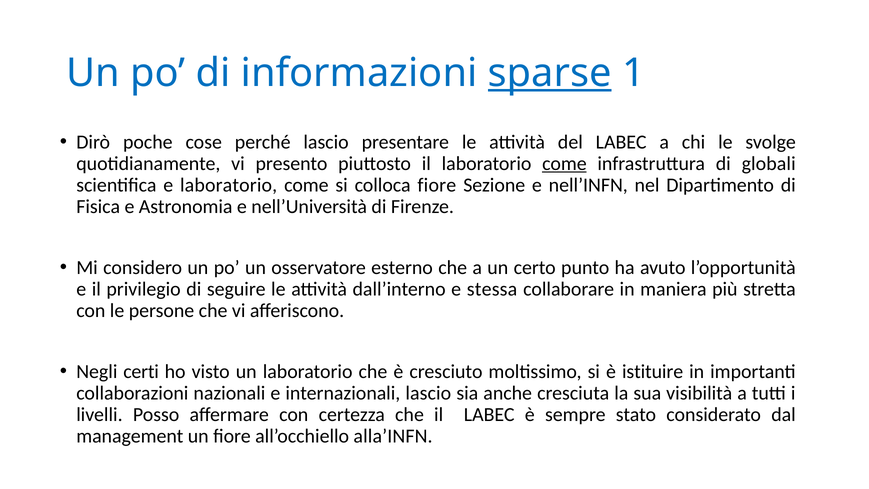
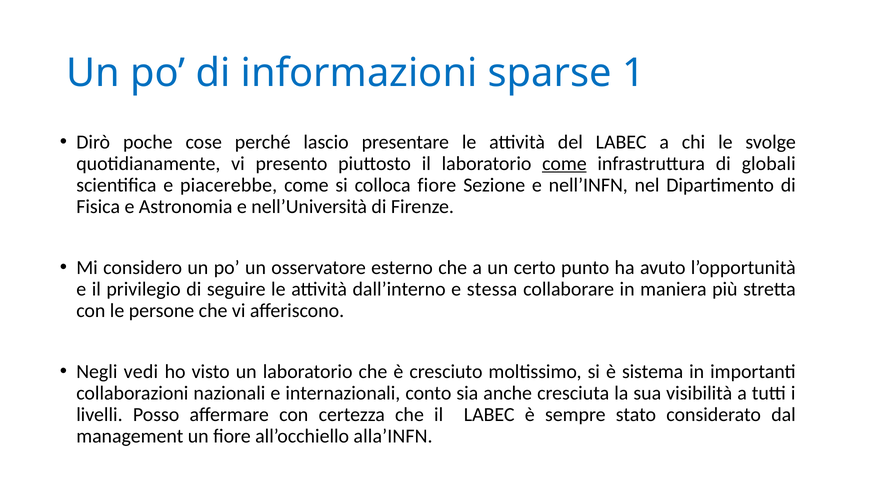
sparse underline: present -> none (550, 73)
e laboratorio: laboratorio -> piacerebbe (229, 185)
certi: certi -> vedi (141, 372)
istituire: istituire -> sistema (653, 372)
internazionali lascio: lascio -> conto (428, 393)
